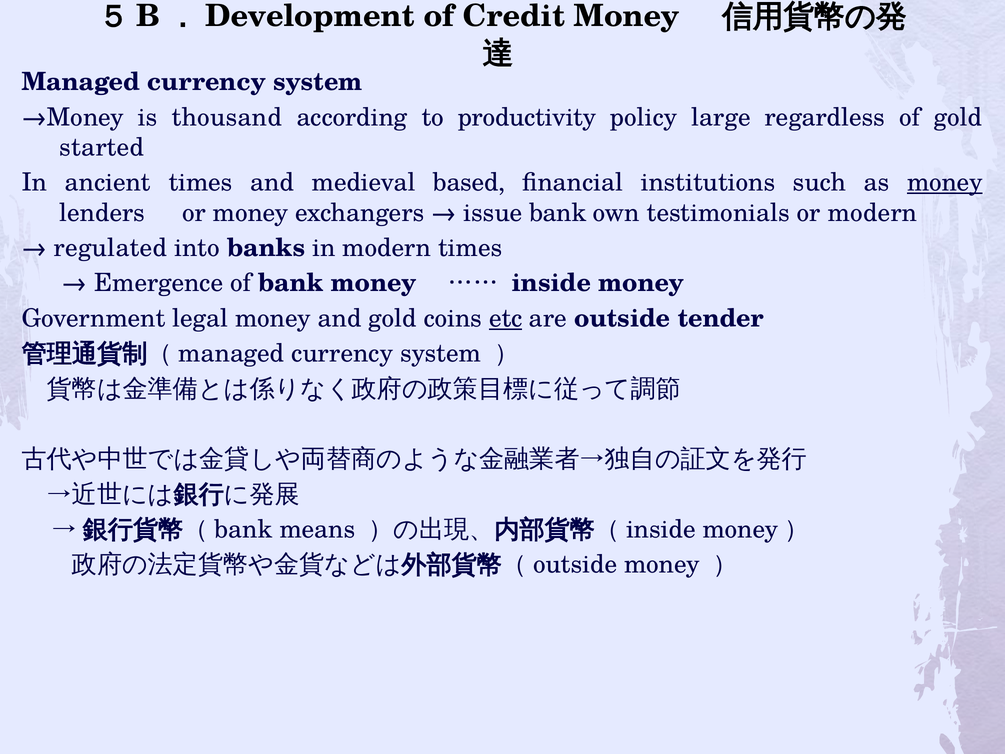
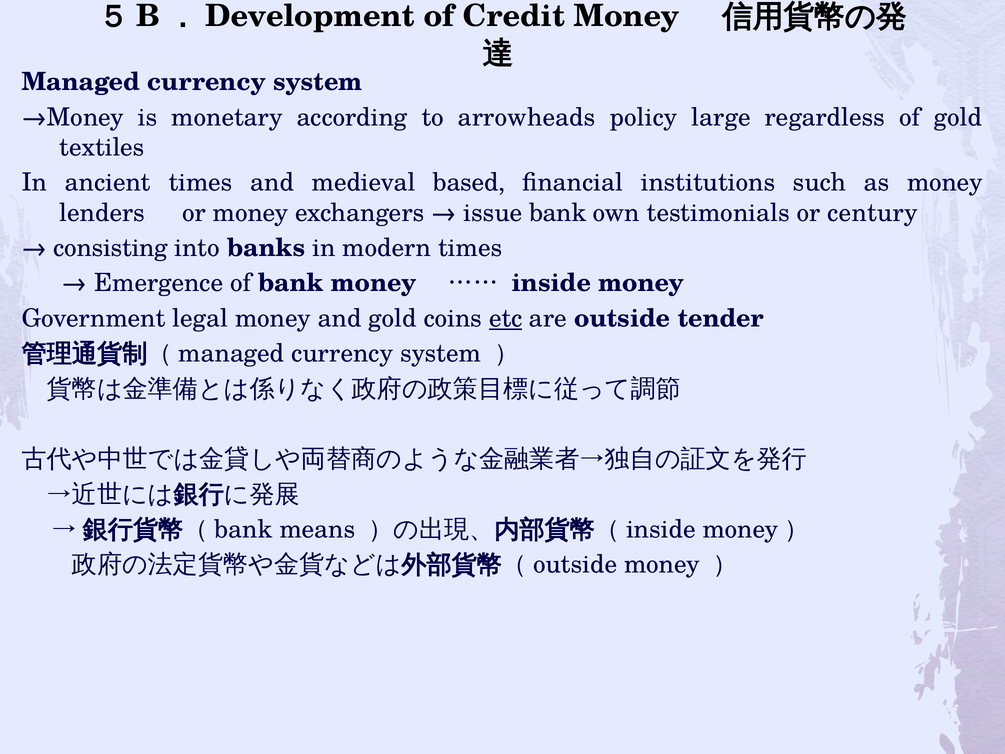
thousand: thousand -> monetary (227, 117)
productivity: productivity -> arrowheads (527, 117)
started: started -> textiles (102, 147)
money underline: present -> none (945, 183)
or modern: modern -> century (873, 213)
regulated: regulated -> consisting (111, 248)
